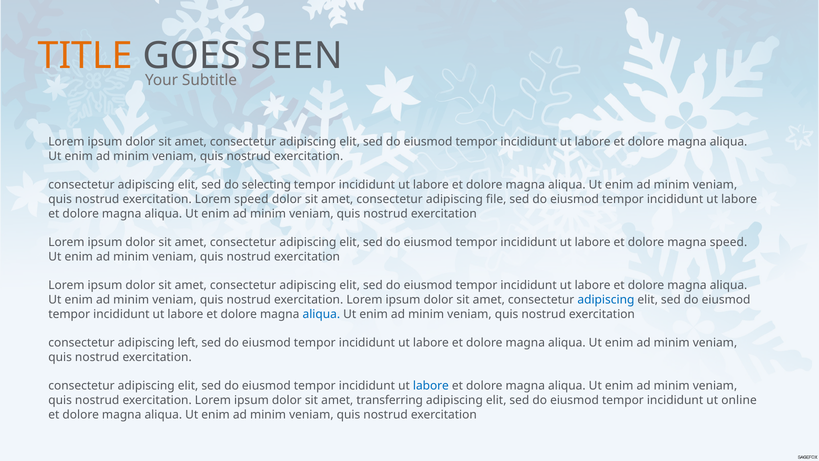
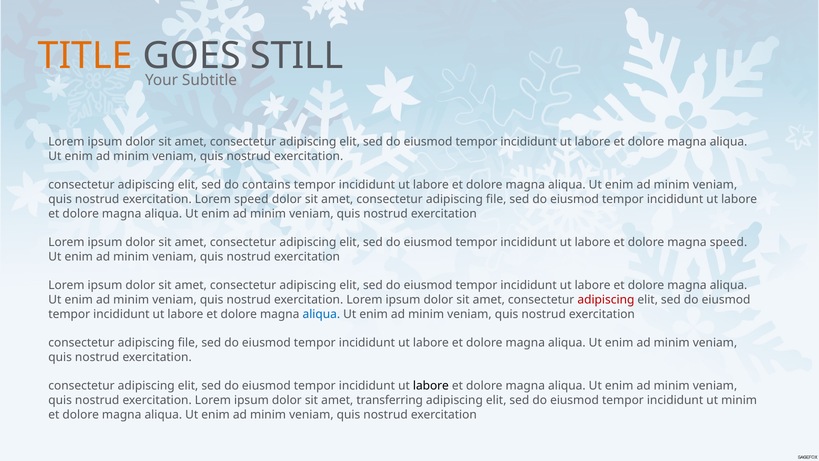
SEEN: SEEN -> STILL (297, 56)
selecting: selecting -> contains (266, 185)
adipiscing colour: blue -> red (606, 300)
left: left -> file (188, 343)
labore colour: blue -> black (431, 386)
ut online: online -> minim (739, 400)
